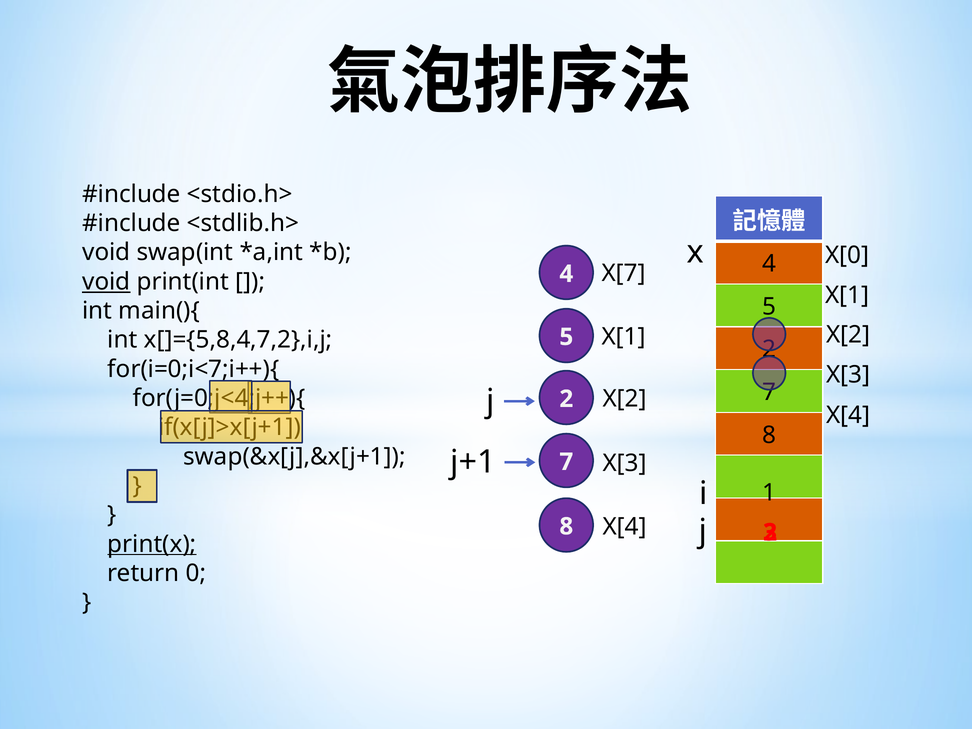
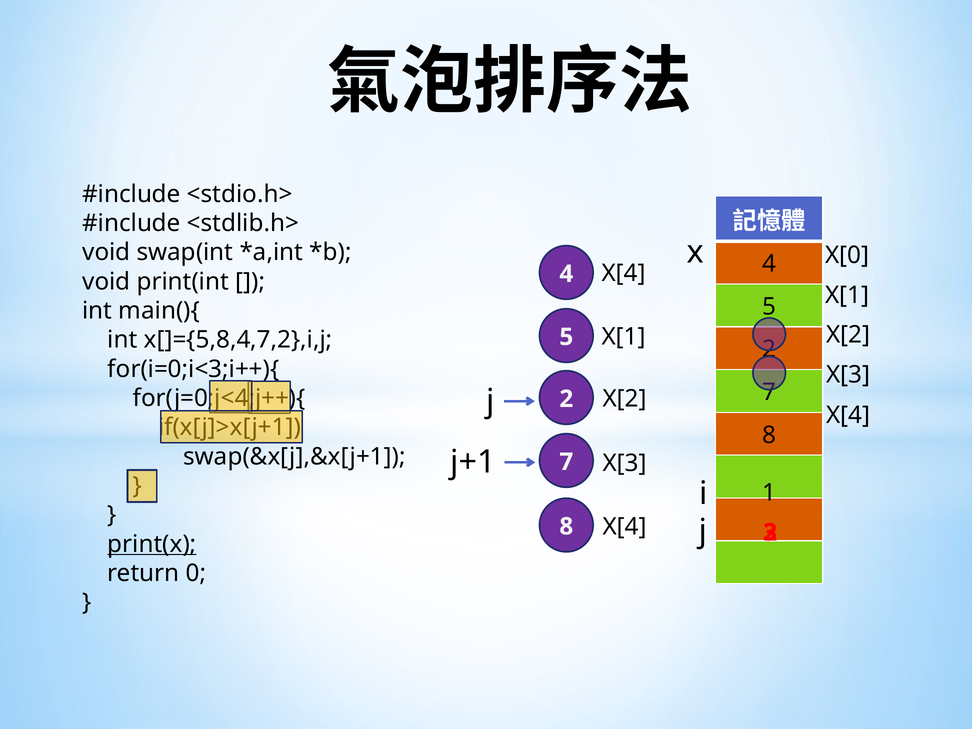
X[7: X[7 -> X[4 (624, 273)
void underline: present -> none (106, 282)
for(i=0;i<7;i++){: for(i=0;i<7;i++){ -> for(i=0;i<3;i++){ (193, 369)
